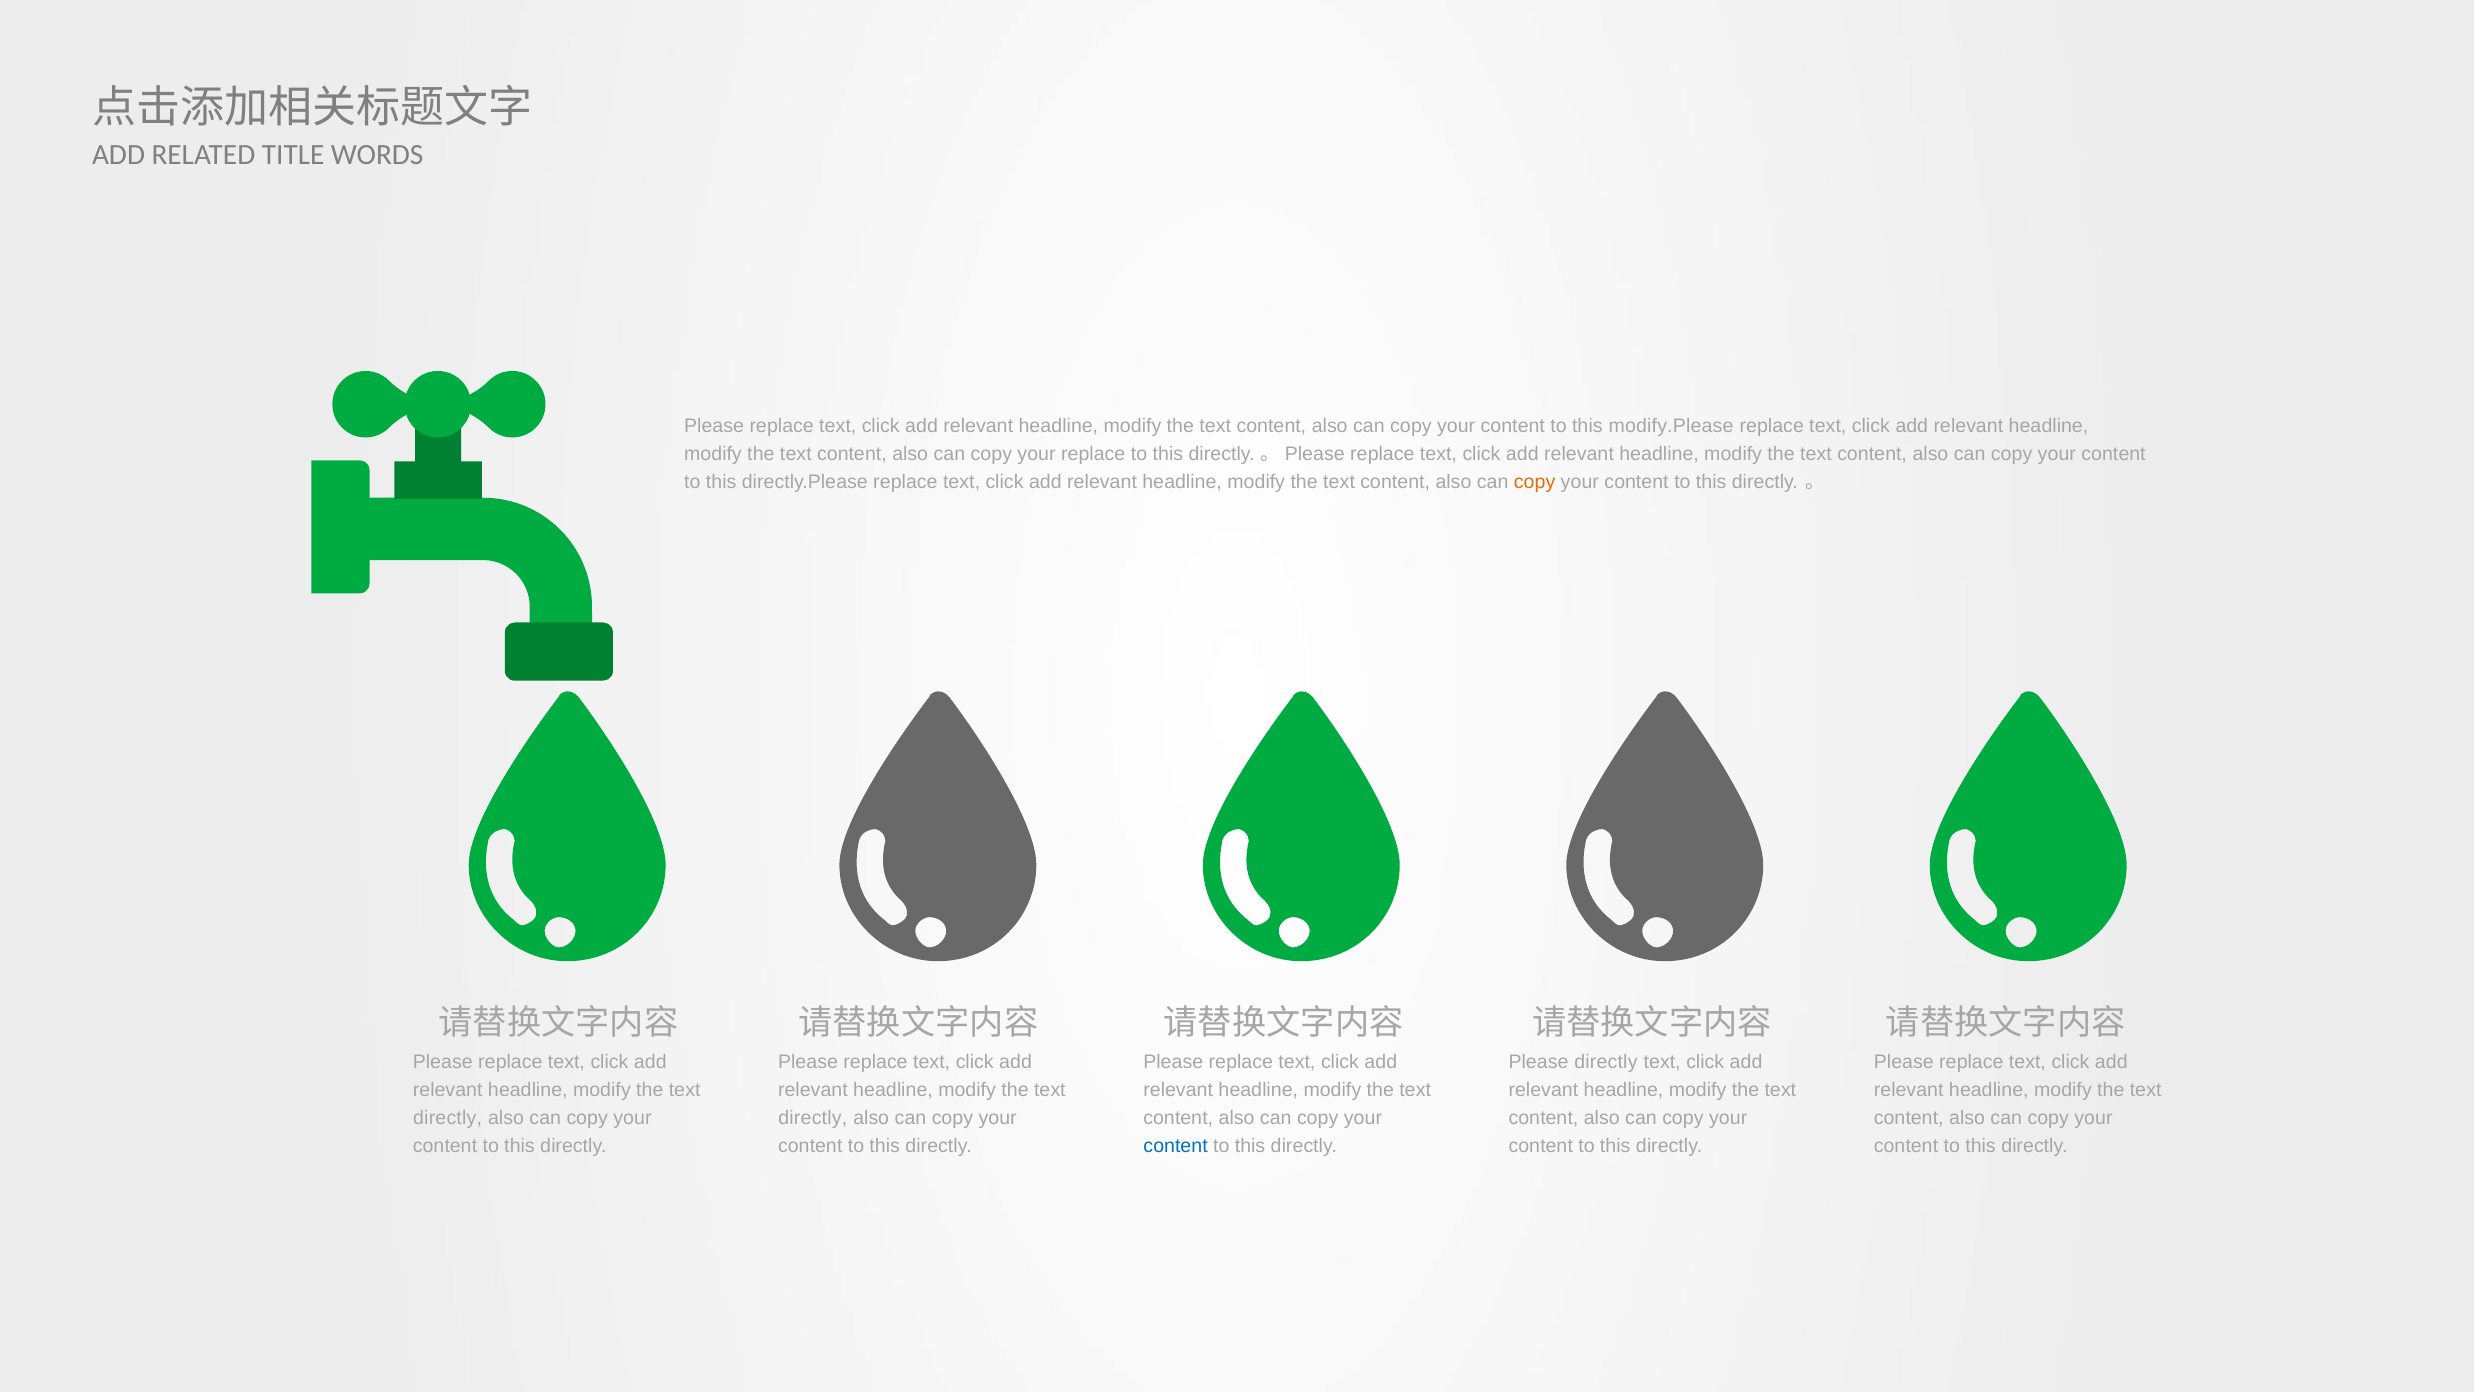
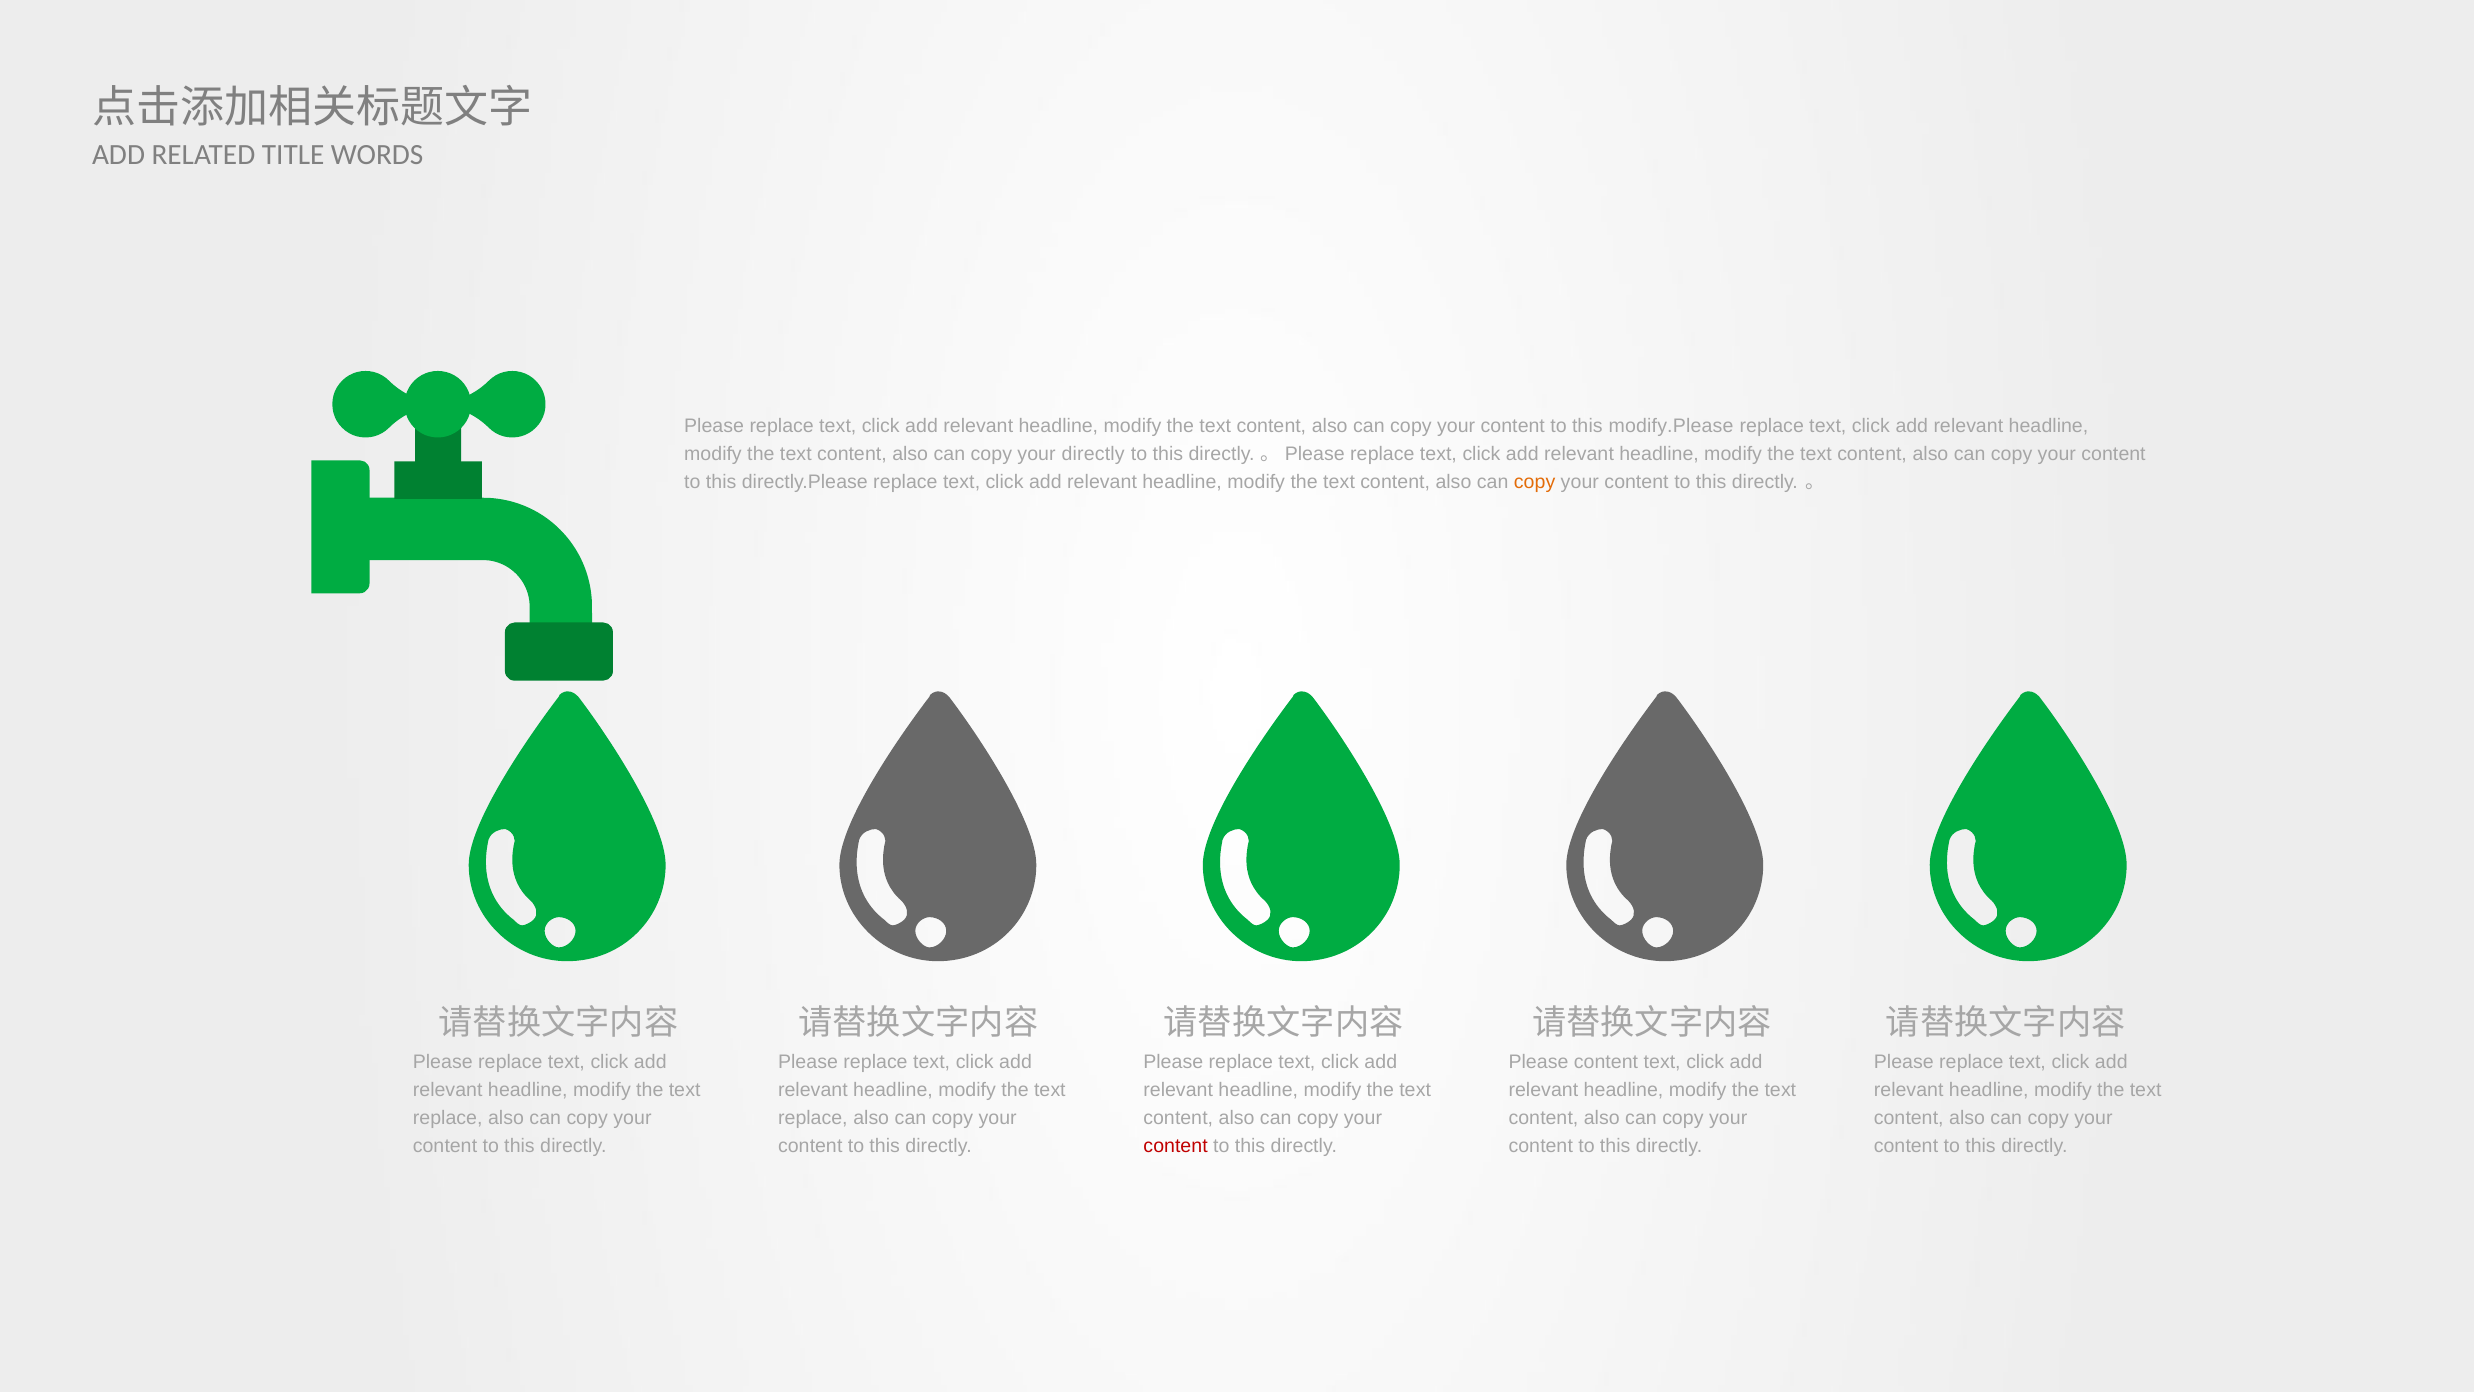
your replace: replace -> directly (1093, 454)
Please directly: directly -> content (1606, 1062)
directly: directly -> replace (448, 1118)
directly: directly -> replace (813, 1118)
content colour: blue -> red (1176, 1146)
